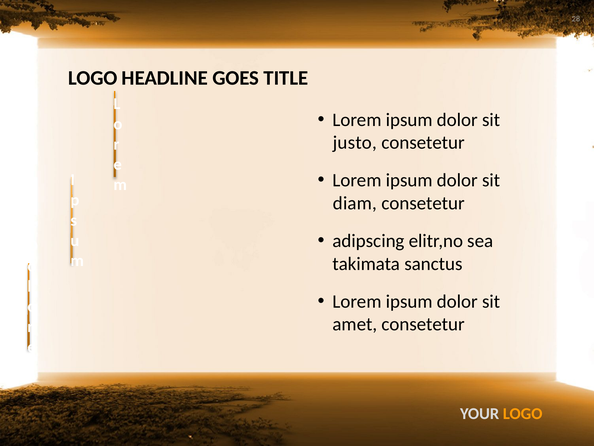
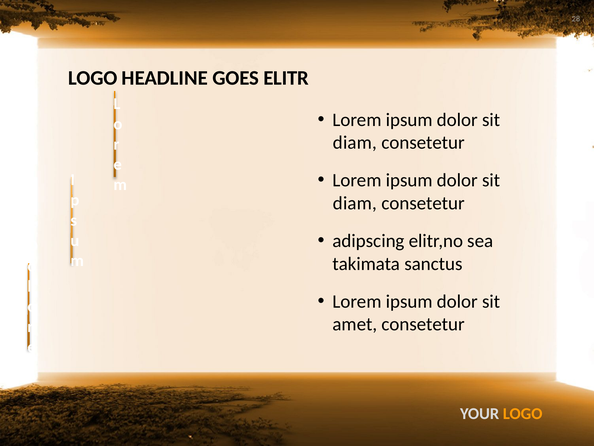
TITLE: TITLE -> ELITR (286, 78)
justo: justo -> diam (355, 142)
